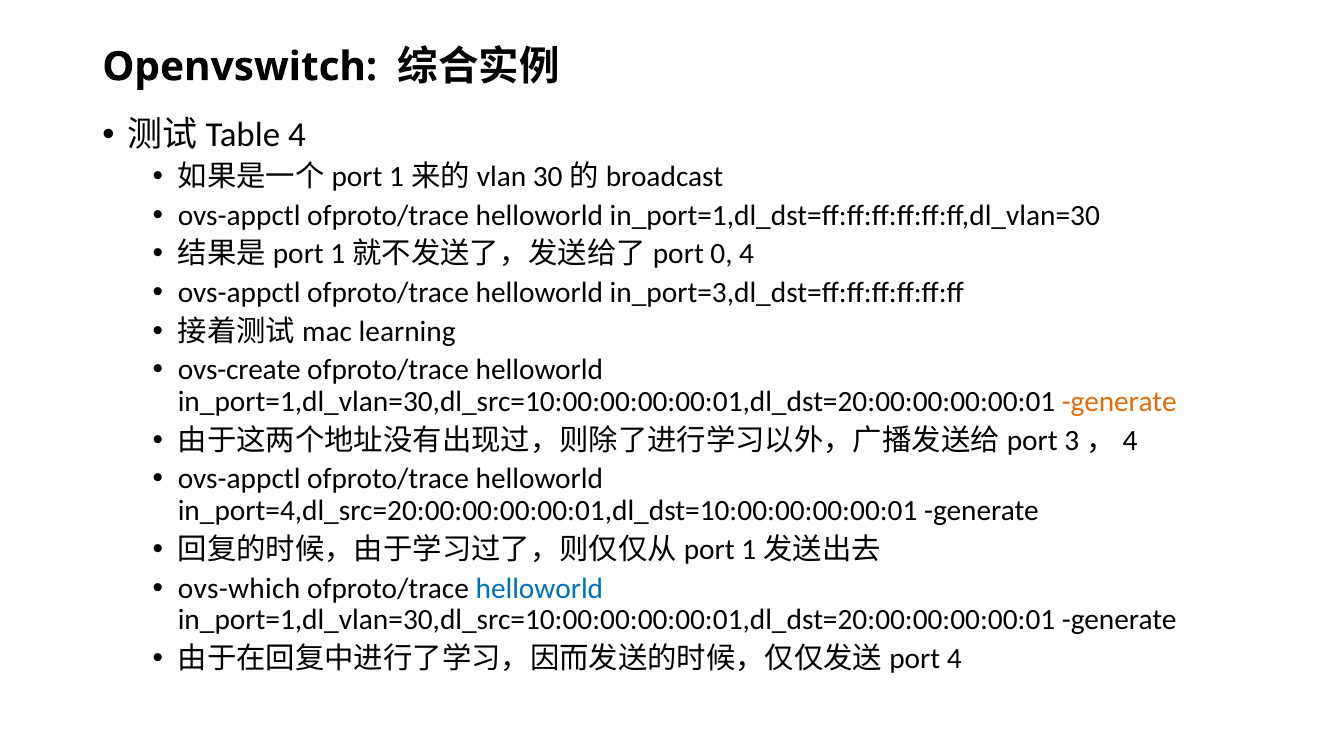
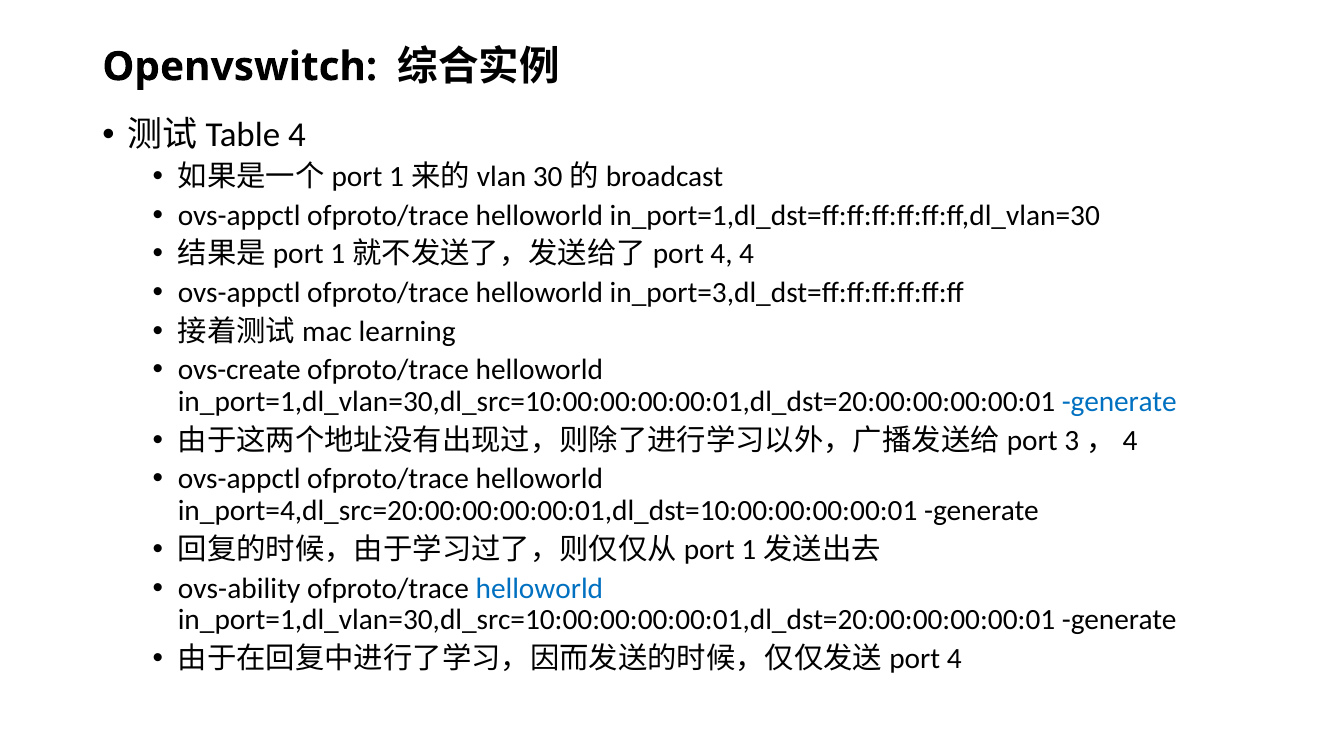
0: 0 -> 4 (722, 254)
generate colour: orange -> blue (1119, 402)
ovs-which: ovs-which -> ovs-ability (239, 588)
